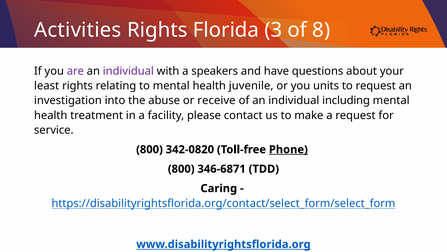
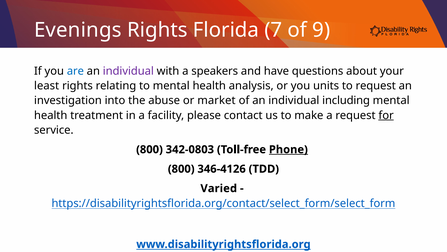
Activities: Activities -> Evenings (78, 30)
3: 3 -> 7 (273, 30)
8: 8 -> 9 (321, 30)
are colour: purple -> blue (75, 71)
juvenile: juvenile -> analysis (251, 86)
receive: receive -> market (216, 100)
for underline: none -> present (386, 115)
342-0820: 342-0820 -> 342-0803 (190, 149)
346-6871: 346-6871 -> 346-4126 (222, 169)
Caring: Caring -> Varied (219, 188)
